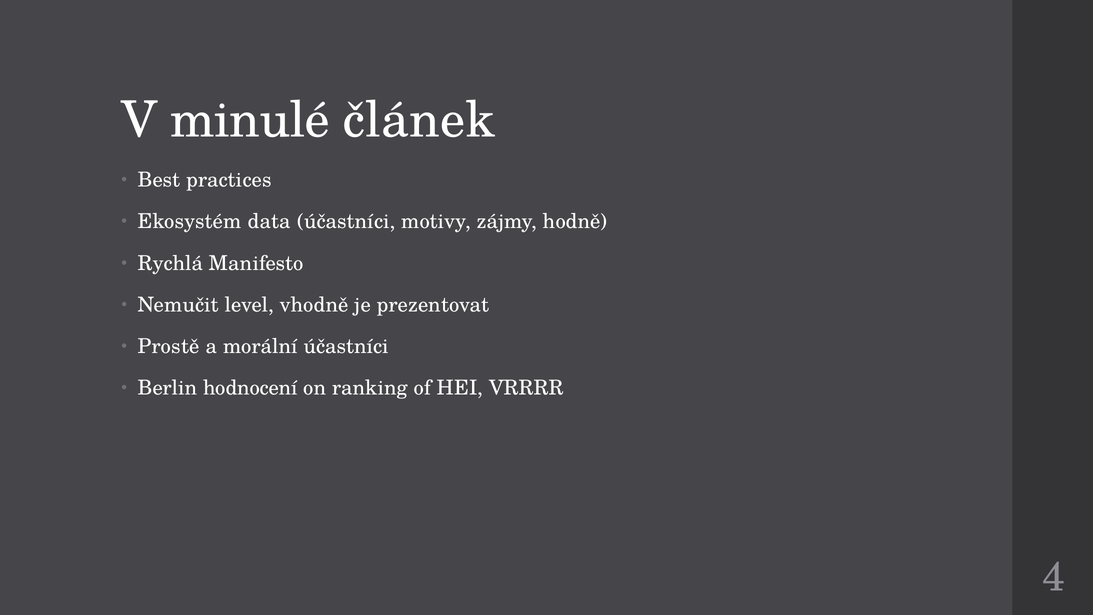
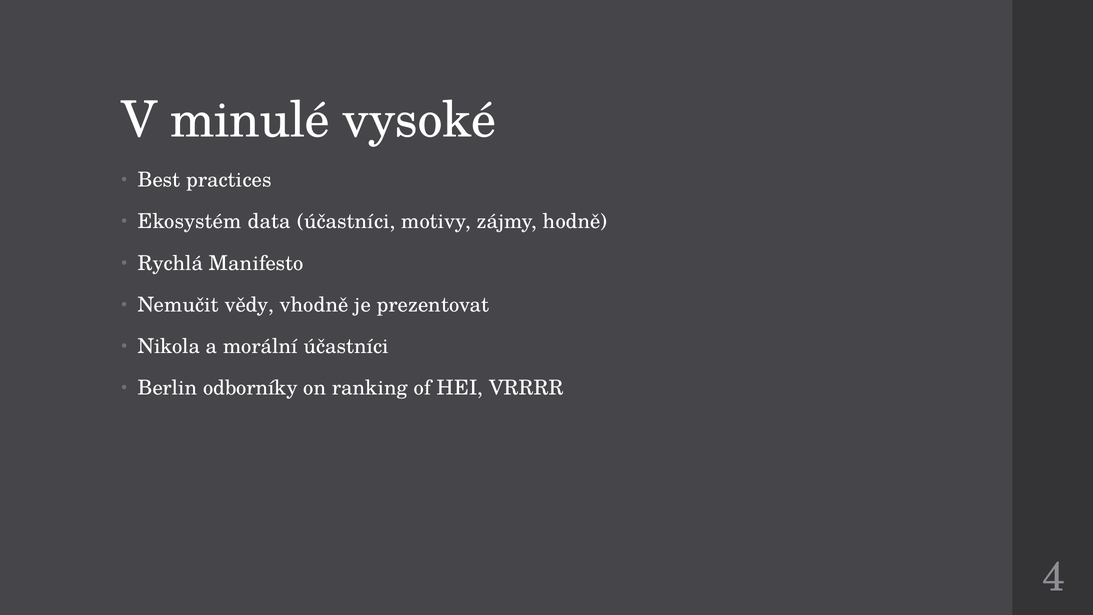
článek: článek -> vysoké (419, 120)
level: level -> vědy (249, 305)
Prostě: Prostě -> Nikola (169, 346)
hodnocení: hodnocení -> odborníky (250, 388)
